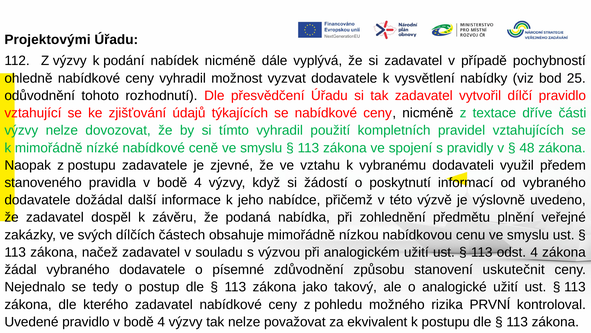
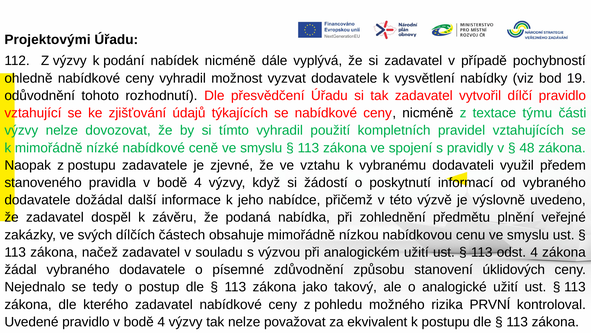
25: 25 -> 19 (576, 78)
dříve: dříve -> týmu (537, 113)
uskutečnit: uskutečnit -> úklidových (514, 269)
